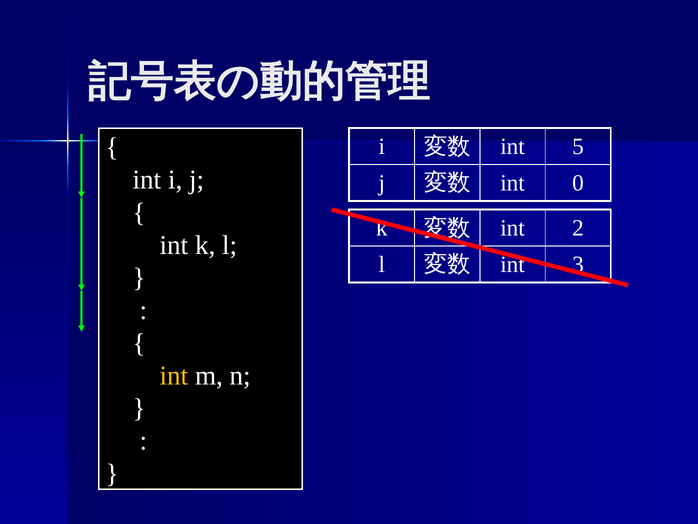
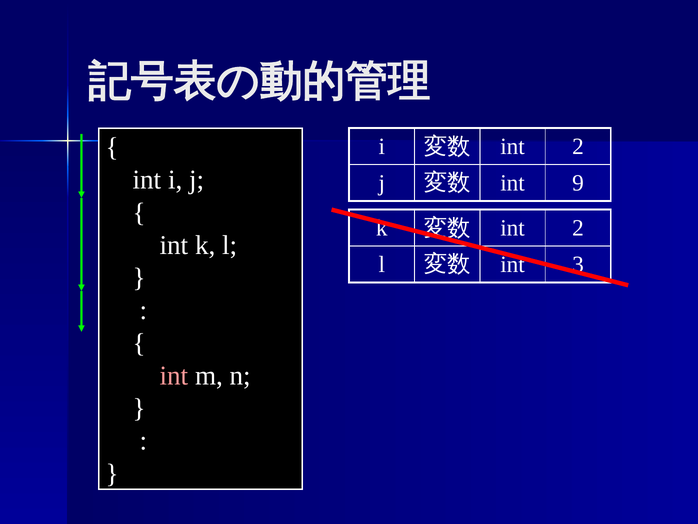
5: 5 -> 2 (578, 146)
0: 0 -> 9 (578, 183)
int colour: yellow -> pink (174, 375)
